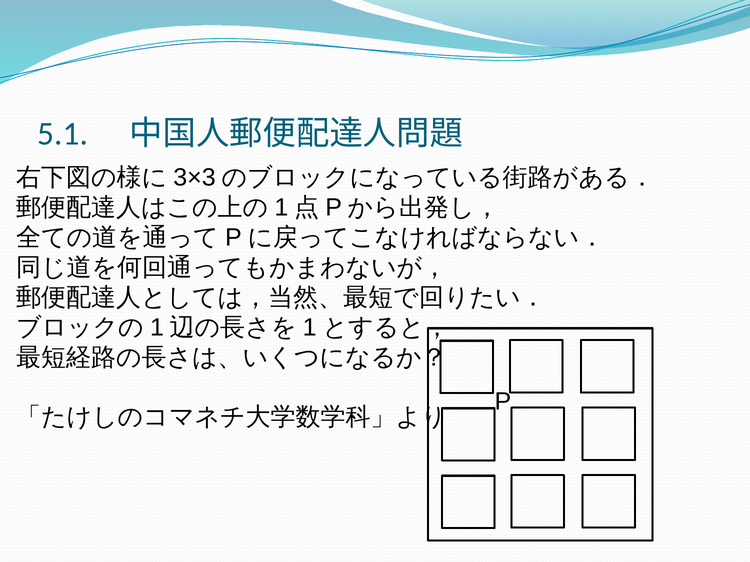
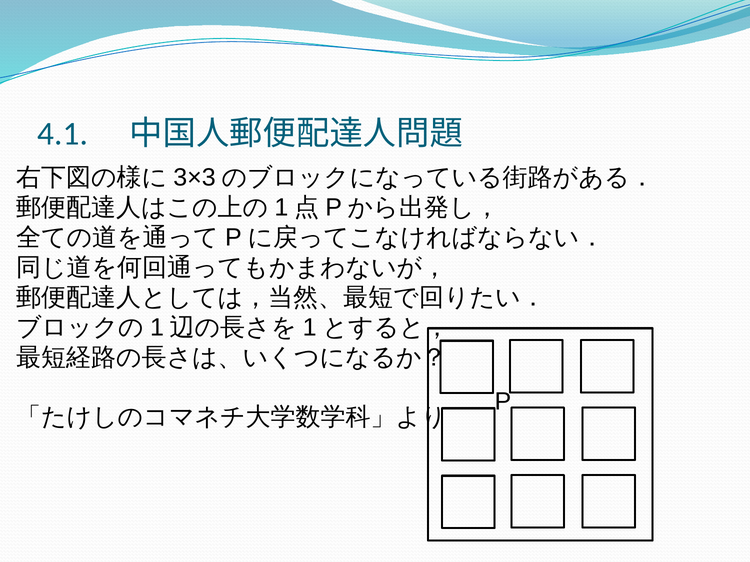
5.1: 5.1 -> 4.1 (63, 134)
